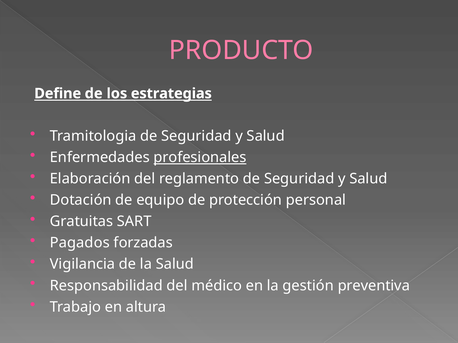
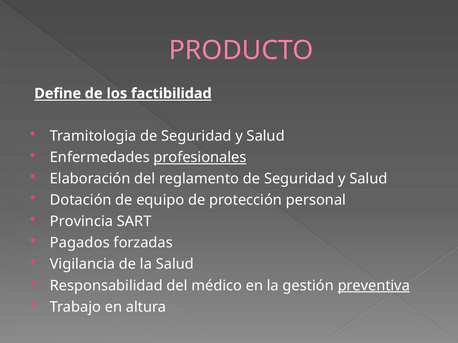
estrategias: estrategias -> factibilidad (171, 94)
Gratuitas: Gratuitas -> Provincia (81, 222)
preventiva underline: none -> present (374, 286)
